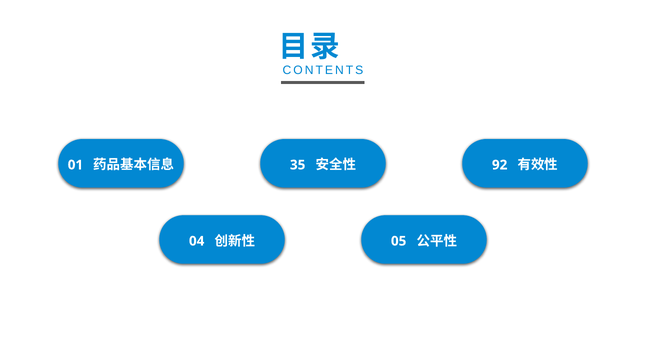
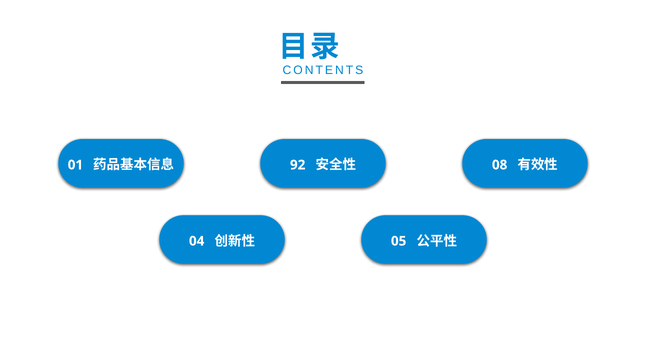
35: 35 -> 92 (298, 165)
92: 92 -> 08 (500, 165)
